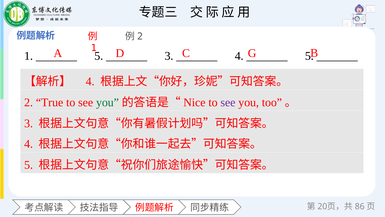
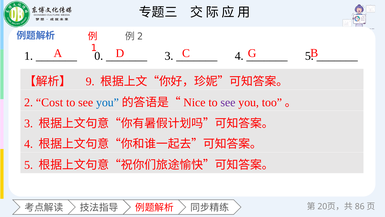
5: 5 -> 0 (99, 56)
4: 4 -> 9 (90, 81)
True: True -> Cost (49, 102)
you colour: green -> blue (107, 102)
